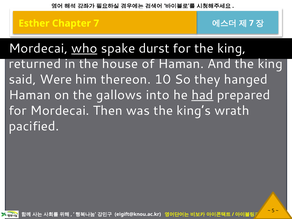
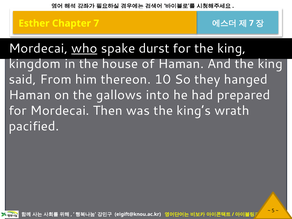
returned: returned -> kingdom (35, 64)
Were: Were -> From (56, 79)
had underline: present -> none (202, 95)
